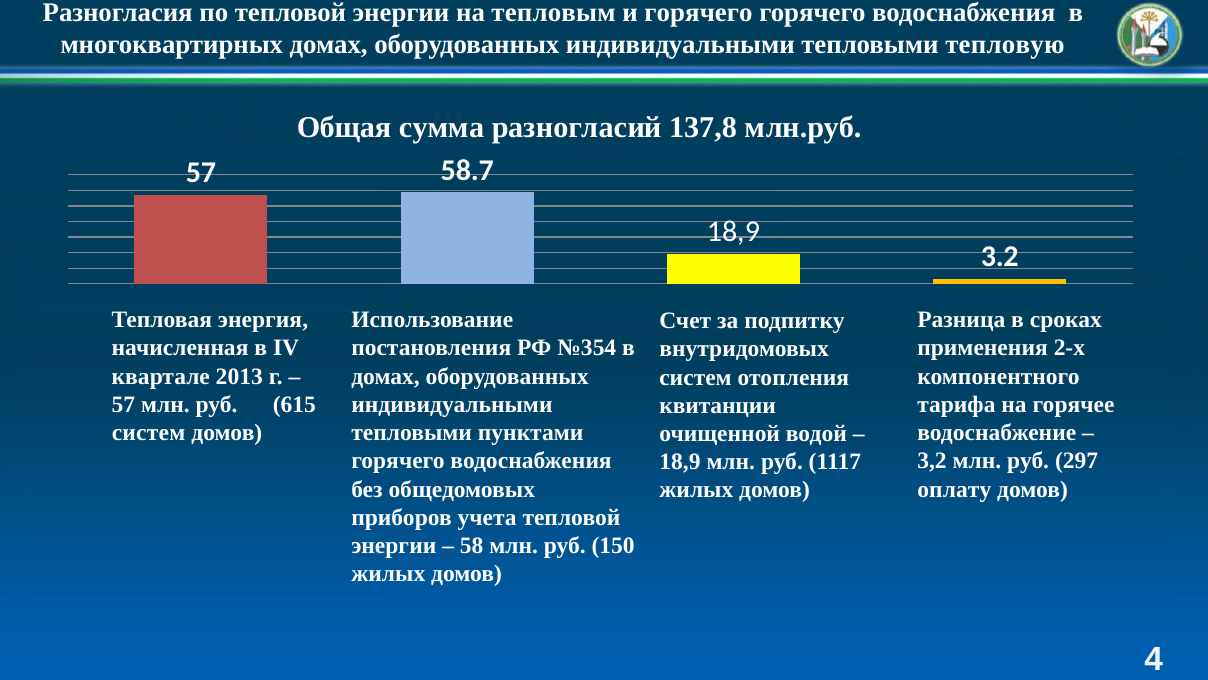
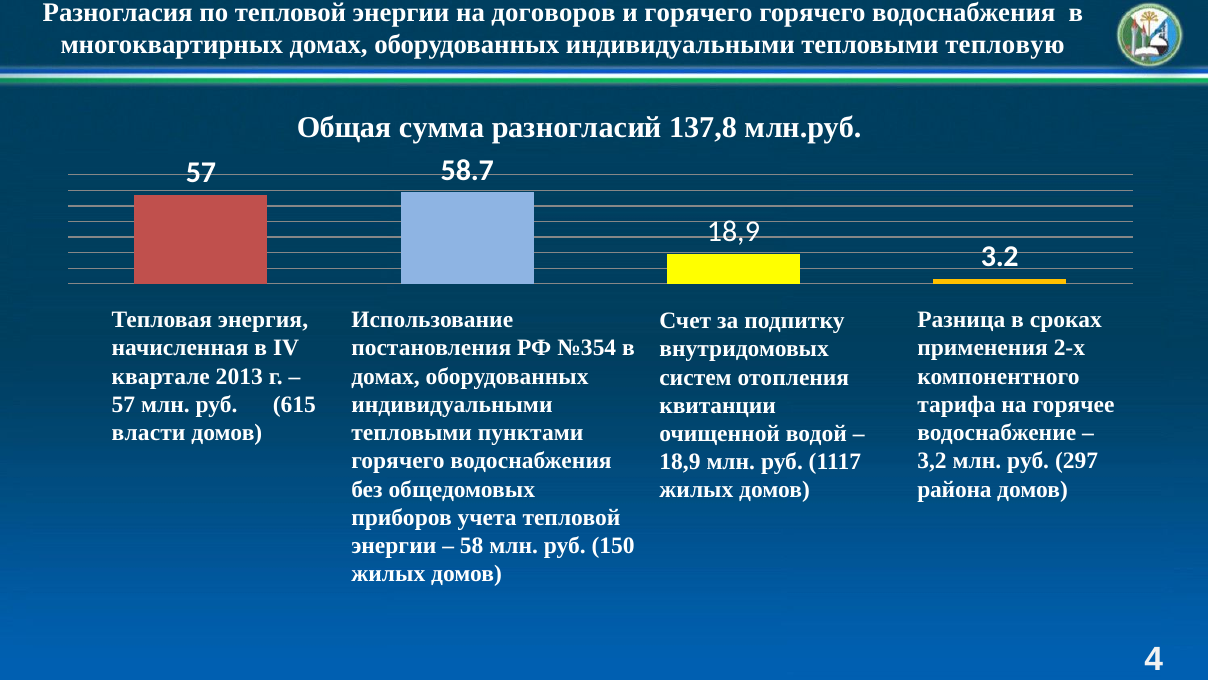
тепловым: тепловым -> договоров (554, 12)
систем: систем -> власти (149, 433)
оплату: оплату -> района (954, 489)
